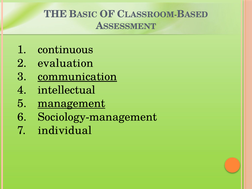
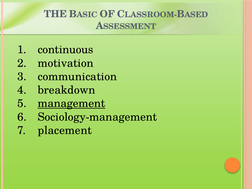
evaluation: evaluation -> motivation (66, 63)
communication underline: present -> none (77, 77)
intellectual: intellectual -> breakdown (67, 90)
individual: individual -> placement (65, 130)
